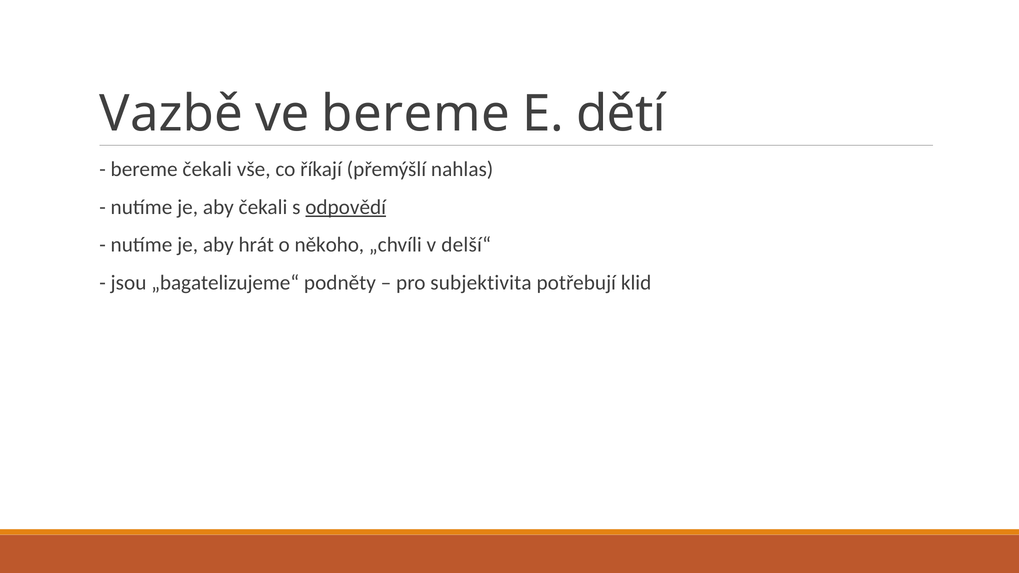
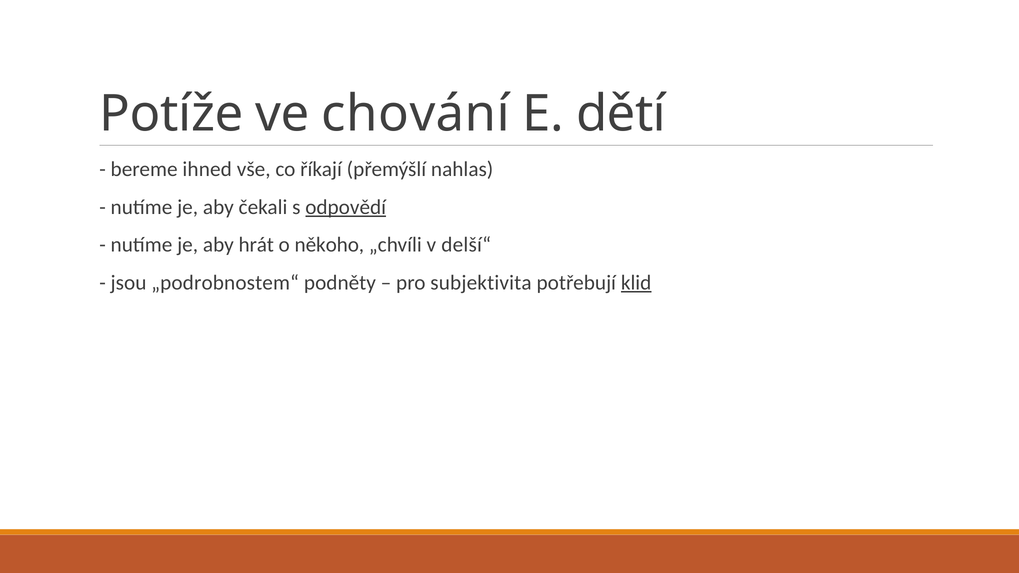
Vazbě: Vazbě -> Potíže (171, 114)
ve bereme: bereme -> chování (416, 114)
bereme čekali: čekali -> ihned (207, 169)
„bagatelizujeme“: „bagatelizujeme“ -> „podrobnostem“ (225, 283)
klid underline: none -> present (636, 283)
